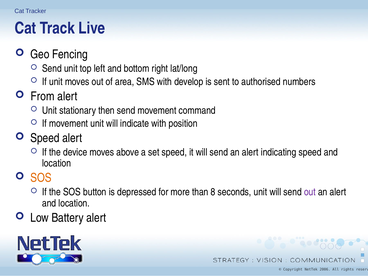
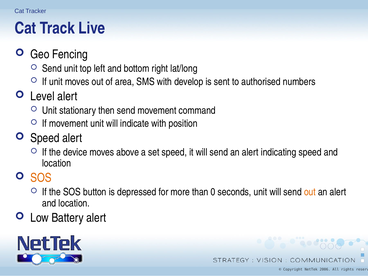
From: From -> Level (43, 96)
8: 8 -> 0 (213, 192)
out colour: purple -> orange (310, 192)
